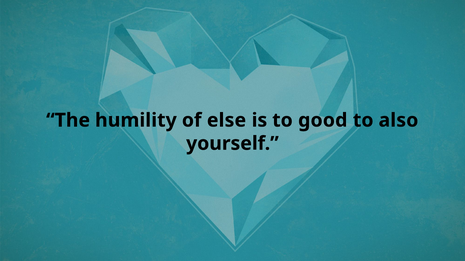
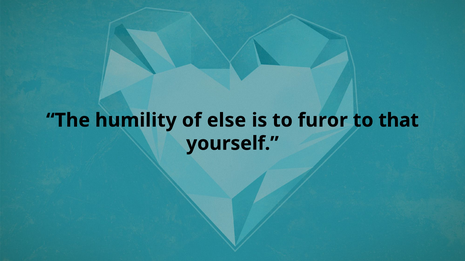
good: good -> furor (323, 121)
also: also -> that (399, 121)
